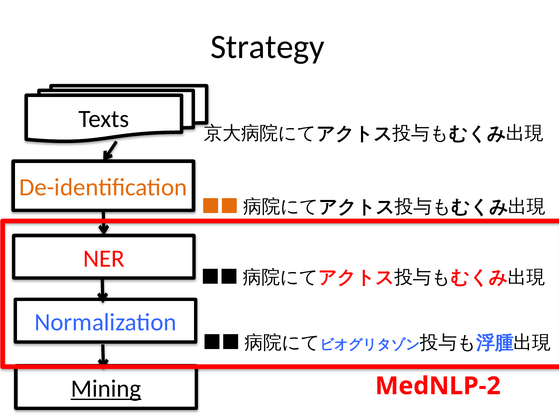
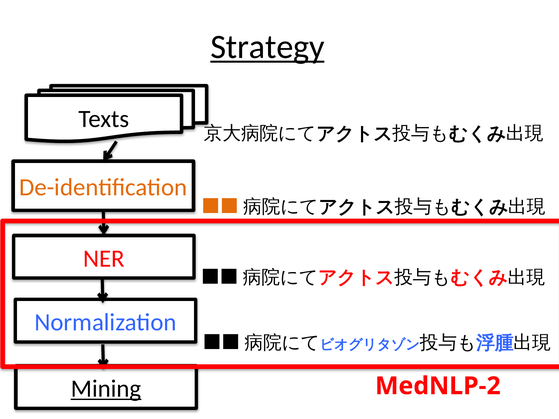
Strategy underline: none -> present (268, 47)
